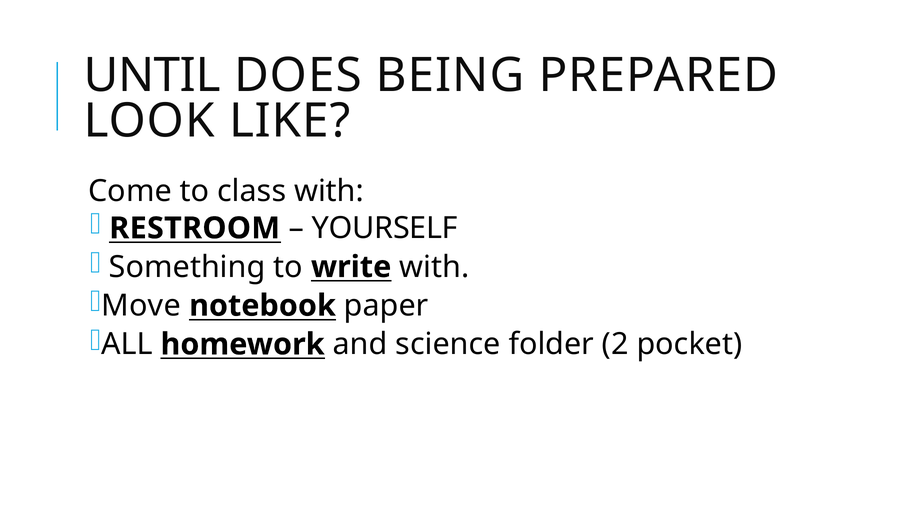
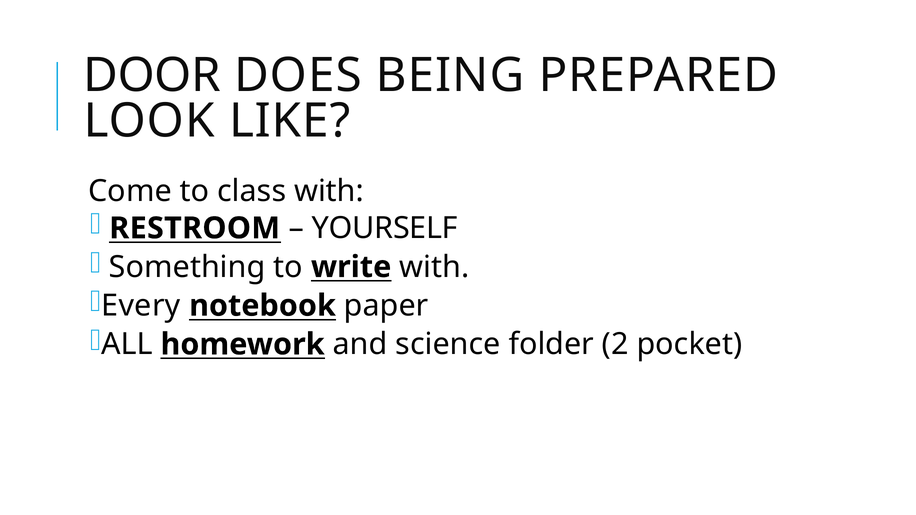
UNTIL: UNTIL -> DOOR (152, 75)
Move: Move -> Every (141, 306)
